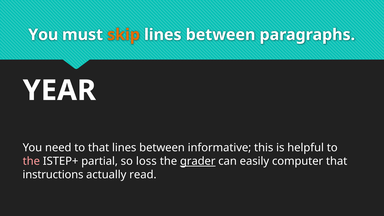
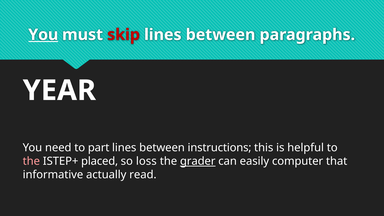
You underline: none -> present (43, 35)
skip colour: orange -> red (124, 35)
to that: that -> part (99, 148)
informative: informative -> instructions (220, 148)
partial: partial -> placed (100, 161)
instructions: instructions -> informative (53, 175)
